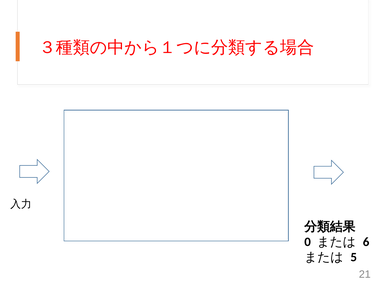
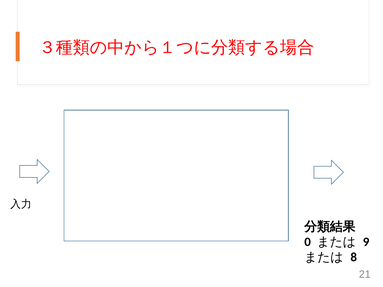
6: 6 -> 9 (366, 242)
5: 5 -> 8 (354, 257)
